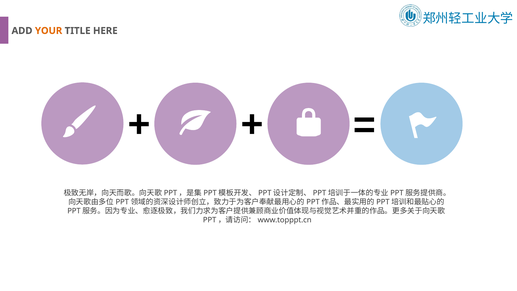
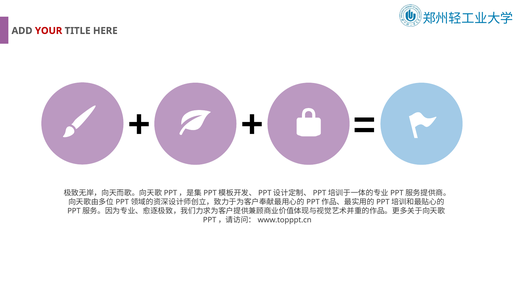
YOUR colour: orange -> red (49, 31)
